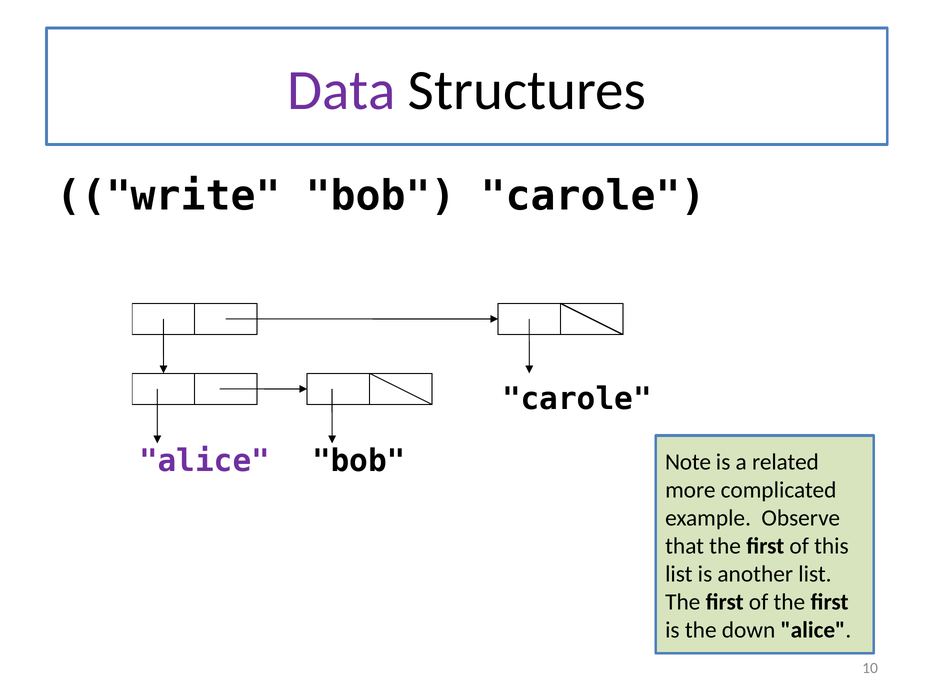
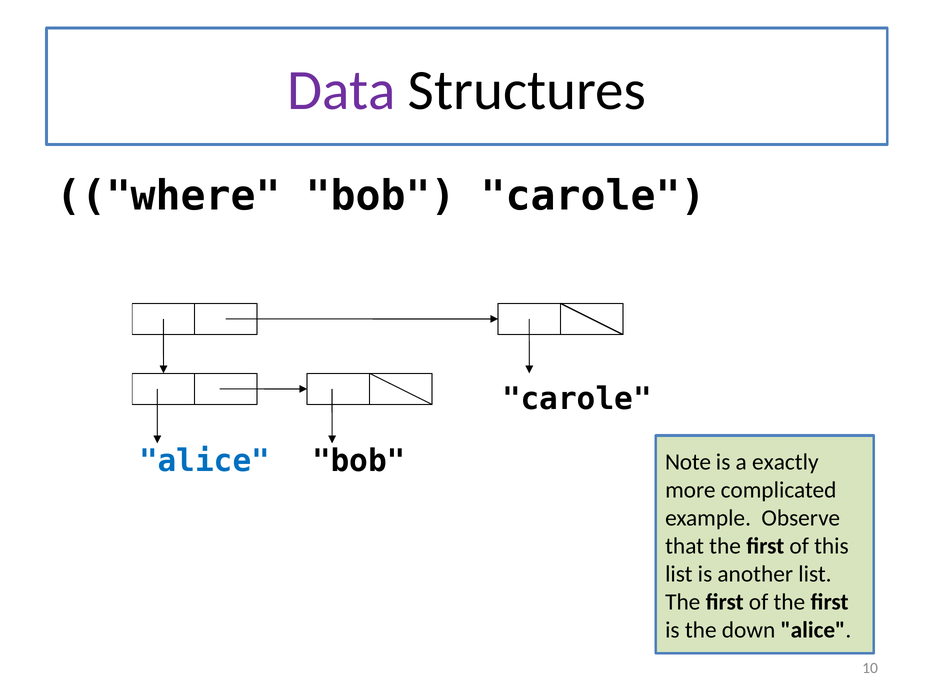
write: write -> where (168, 196)
alice colour: purple -> blue (205, 461)
related: related -> exactly (785, 462)
